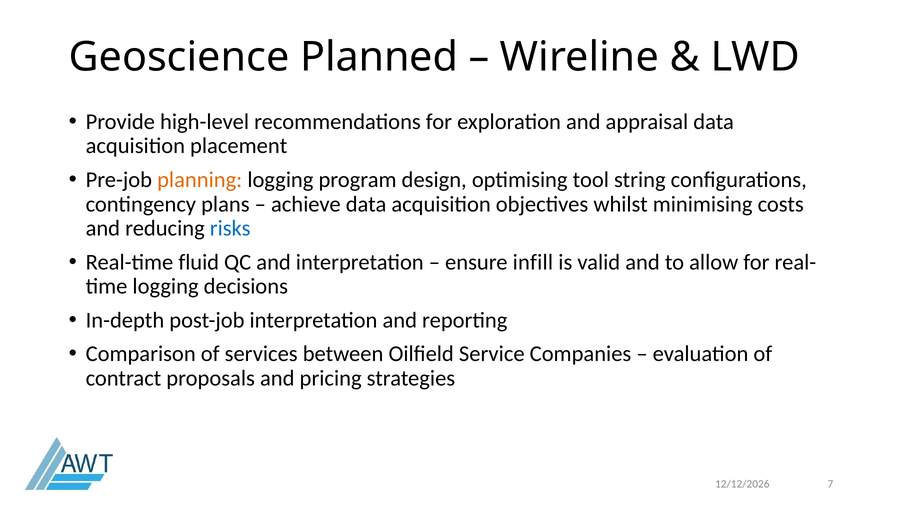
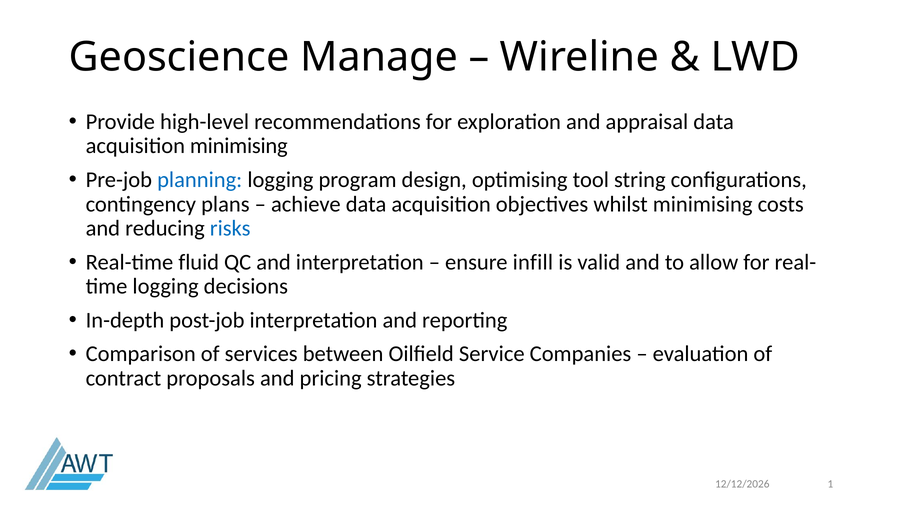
Planned: Planned -> Manage (379, 57)
acquisition placement: placement -> minimising (239, 146)
planning colour: orange -> blue (200, 180)
7: 7 -> 1 (830, 484)
